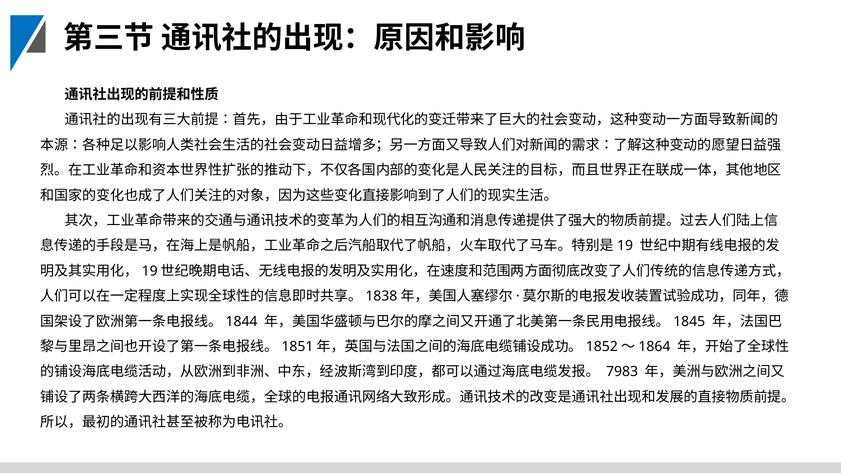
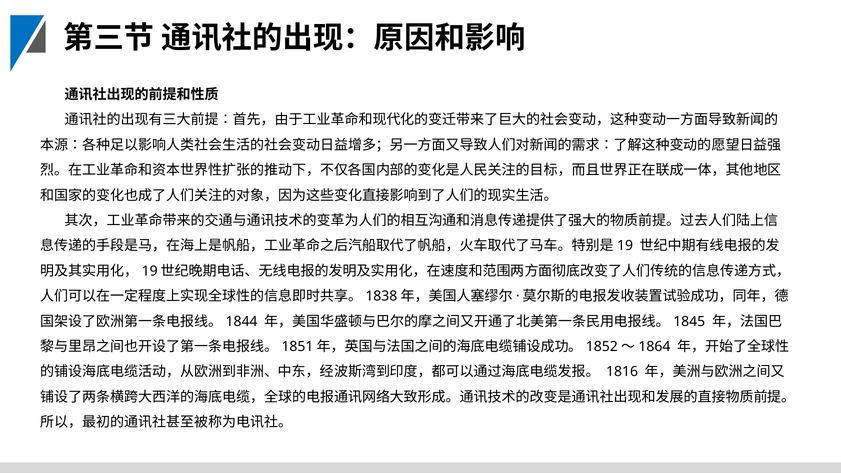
7983: 7983 -> 1816 (622, 372)
